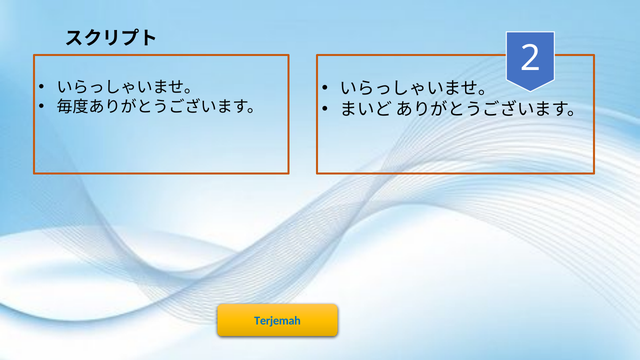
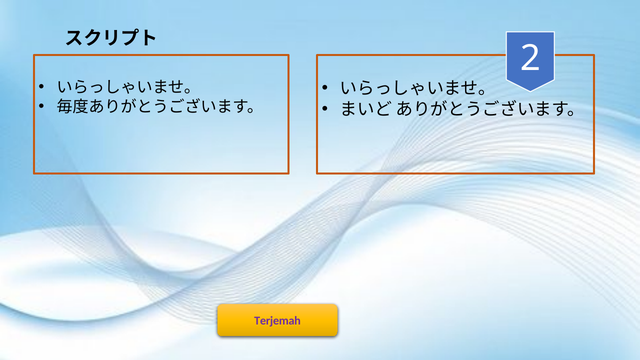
Terjemah colour: blue -> purple (278, 321)
